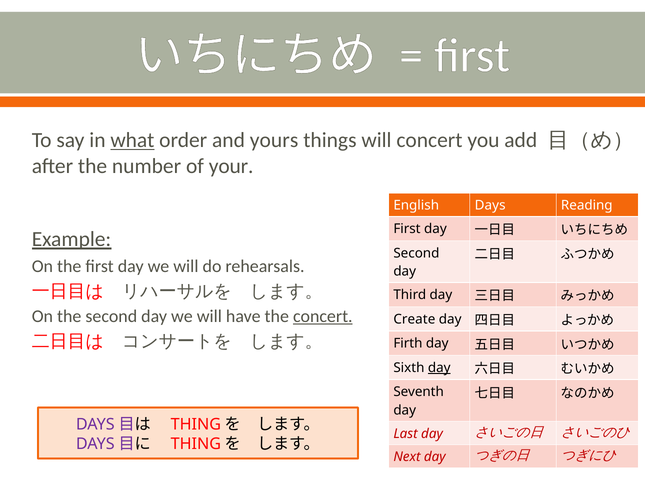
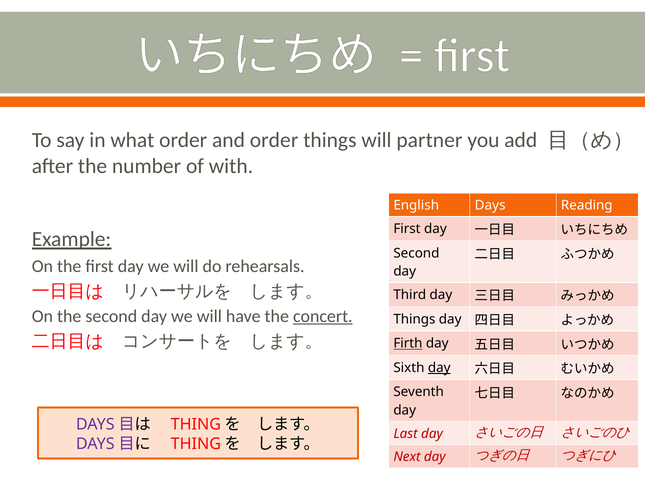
what underline: present -> none (132, 140)
and yours: yours -> order (274, 140)
will concert: concert -> partner (429, 140)
your: your -> with (231, 166)
Create: Create -> Things (414, 319)
Firth underline: none -> present (408, 343)
